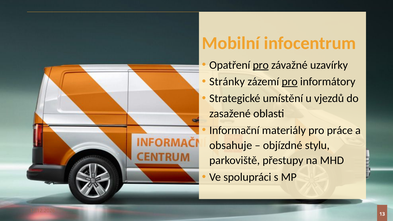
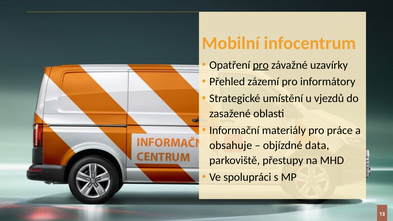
Stránky: Stránky -> Přehled (227, 82)
pro underline: present -> none (290, 82)
stylu: stylu -> data (317, 145)
